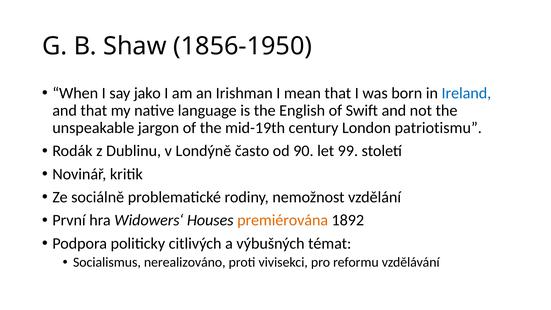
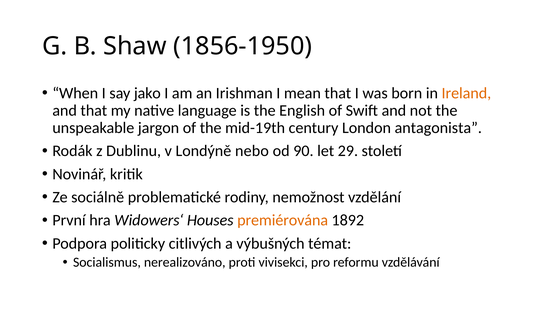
Ireland colour: blue -> orange (466, 93)
patriotismu: patriotismu -> antagonista (438, 128)
často: často -> nebo (252, 151)
99: 99 -> 29 (348, 151)
